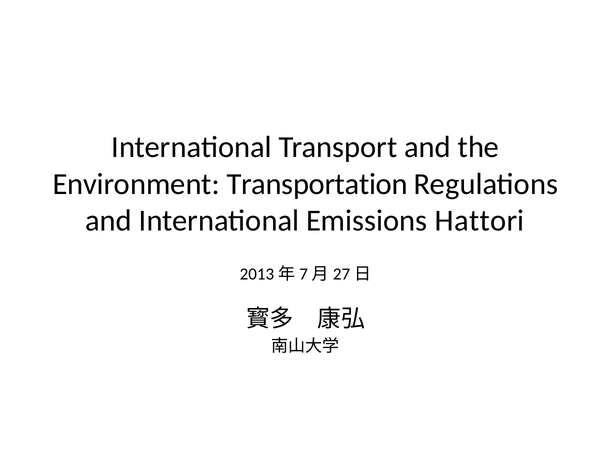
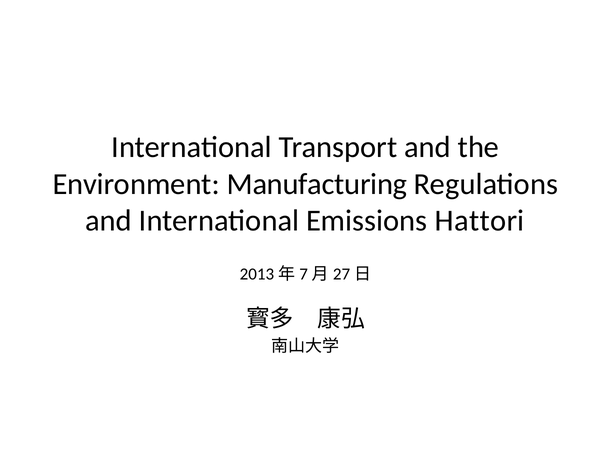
Transportation: Transportation -> Manufacturing (317, 184)
